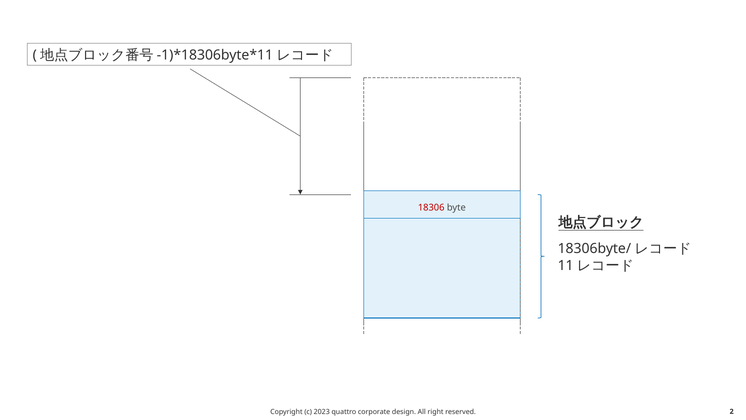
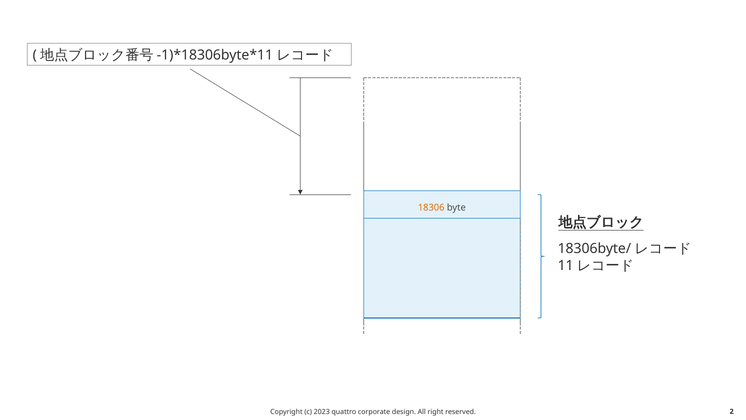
18306 colour: red -> orange (431, 208)
